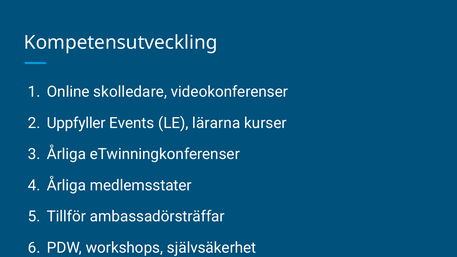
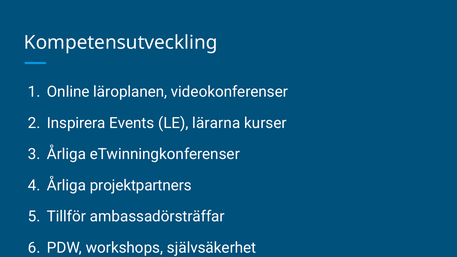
skolledare: skolledare -> läroplanen (130, 92)
Uppfyller: Uppfyller -> Inspirera (76, 123)
medlemsstater: medlemsstater -> projektpartners (141, 185)
